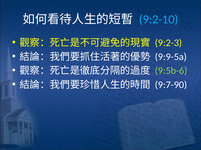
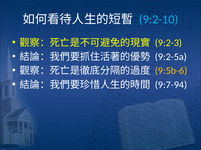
9:9-5a: 9:9-5a -> 9:2-5a (171, 57)
9:5b-6 colour: light green -> yellow (171, 71)
9:7-90: 9:7-90 -> 9:7-94 (171, 85)
